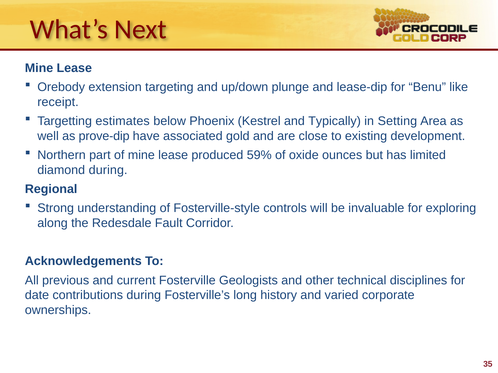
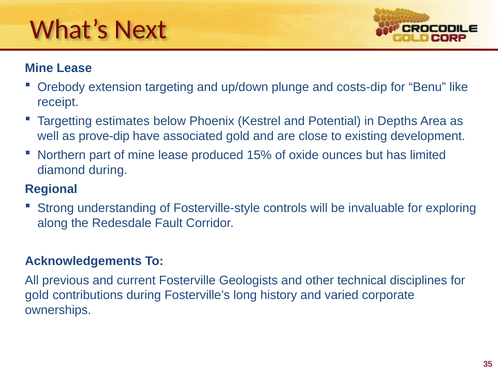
lease-dip: lease-dip -> costs-dip (362, 87)
Typically: Typically -> Potential (335, 121)
Setting: Setting -> Depths (397, 121)
59%: 59% -> 15% (259, 155)
date: date -> gold (37, 296)
